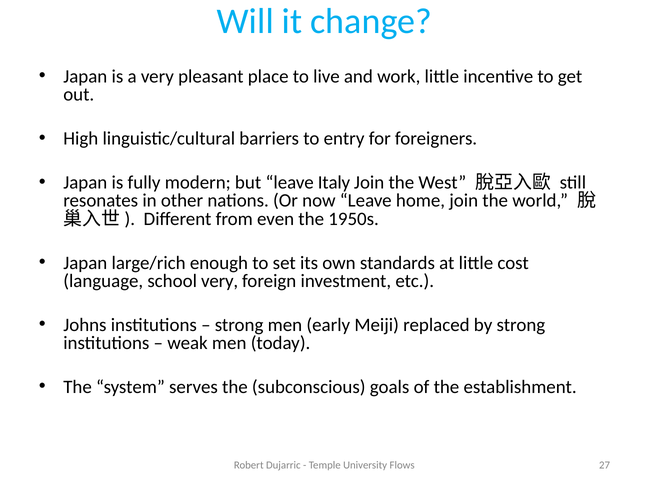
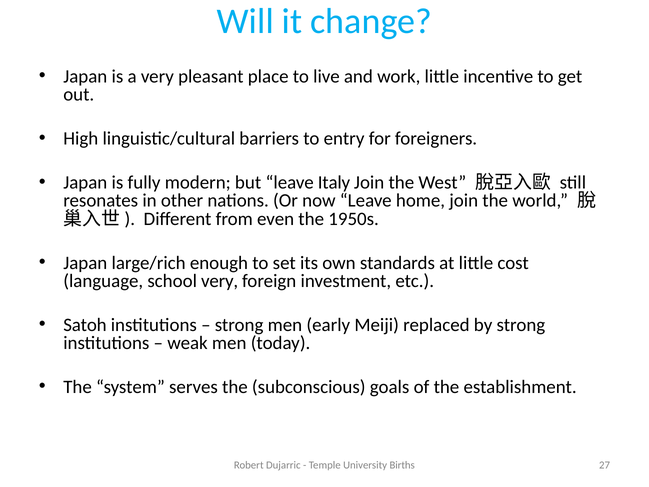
Johns: Johns -> Satoh (85, 325)
Flows: Flows -> Births (402, 465)
